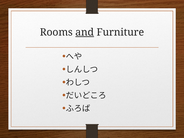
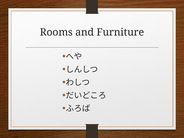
and underline: present -> none (85, 32)
